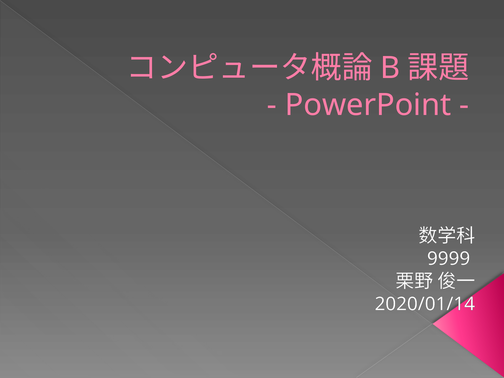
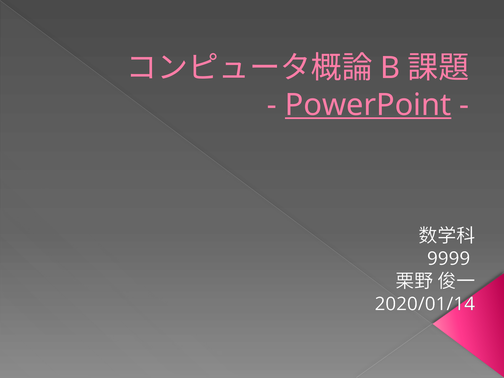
PowerPoint underline: none -> present (368, 105)
